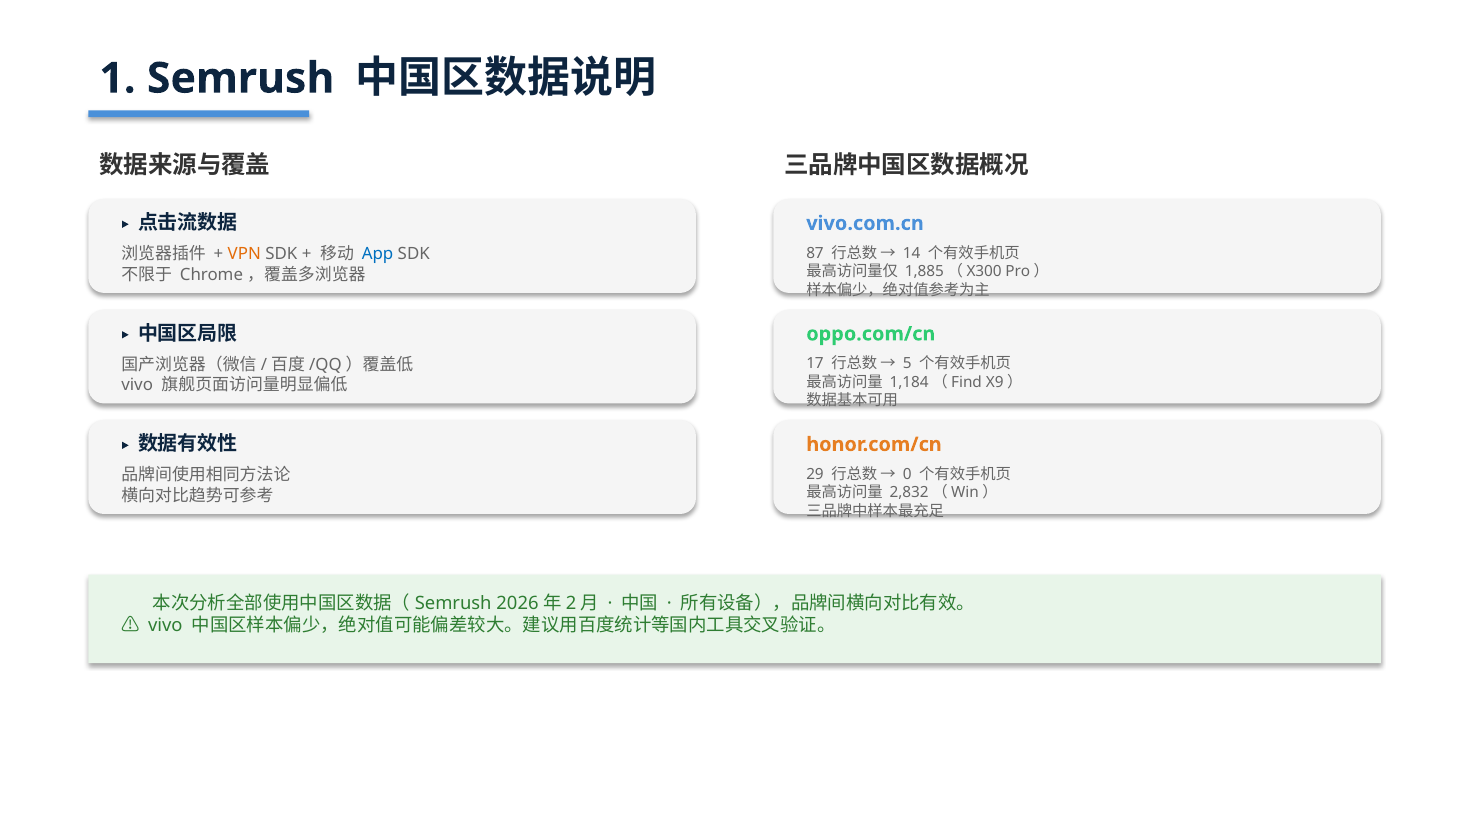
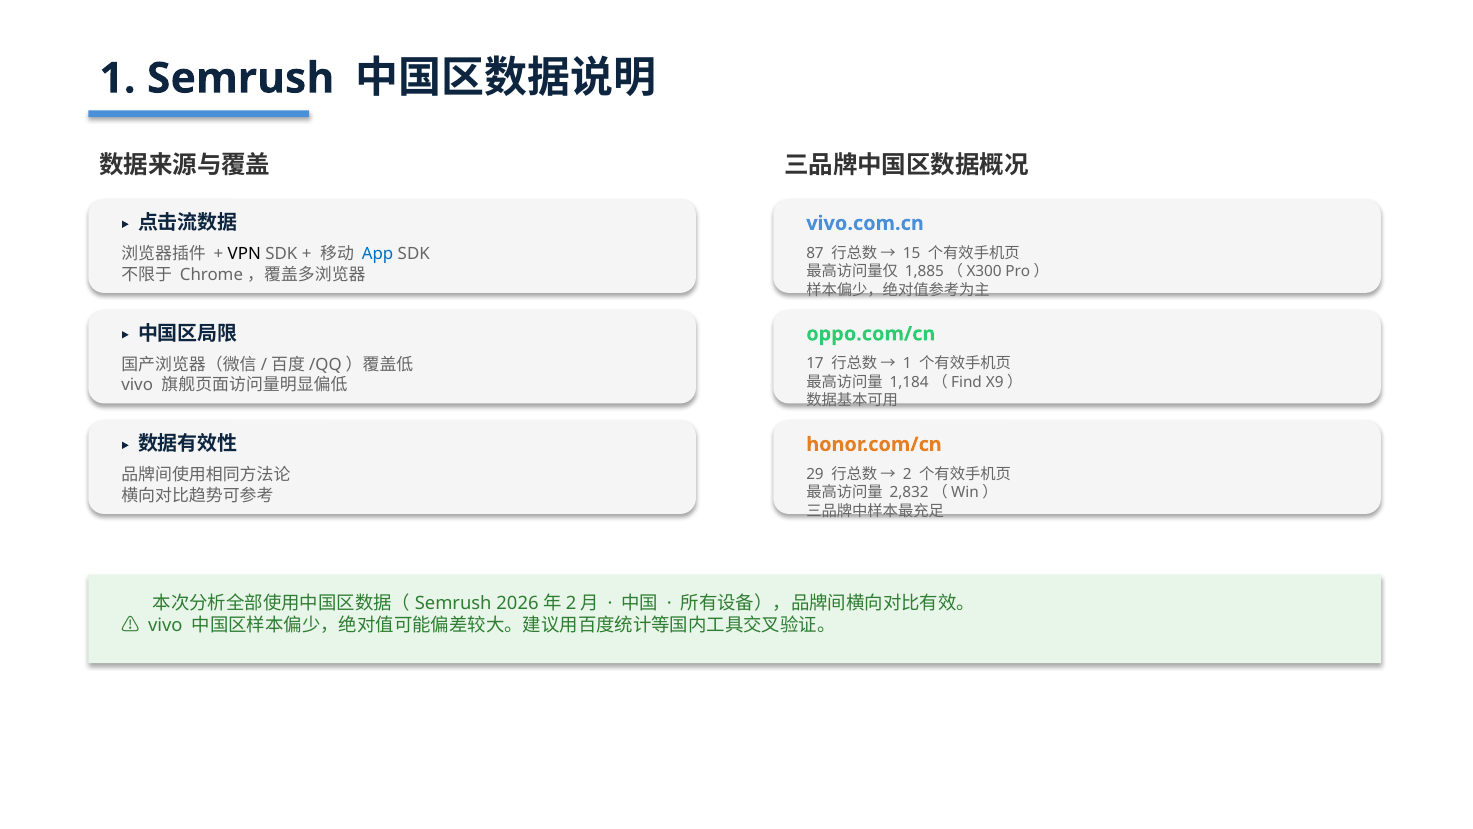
VPN colour: orange -> black (244, 254)
14: 14 -> 15 (912, 253)
5: 5 -> 1 (907, 364)
0: 0 -> 2 (907, 474)
